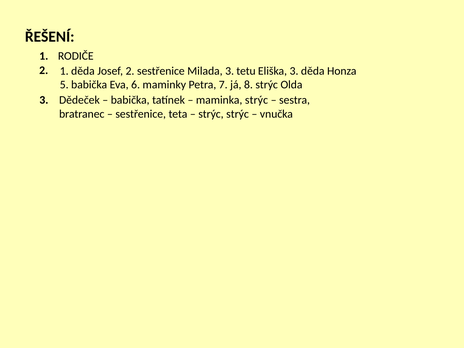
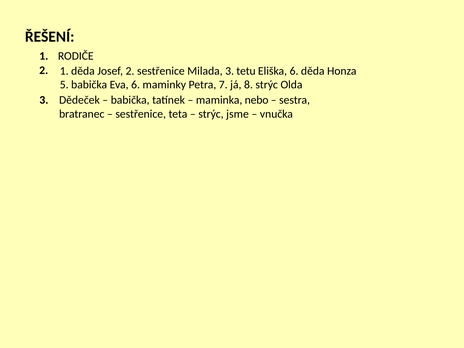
Eliška 3: 3 -> 6 (294, 71)
maminka strýc: strýc -> nebo (257, 100)
strýc strýc: strýc -> jsme (238, 114)
